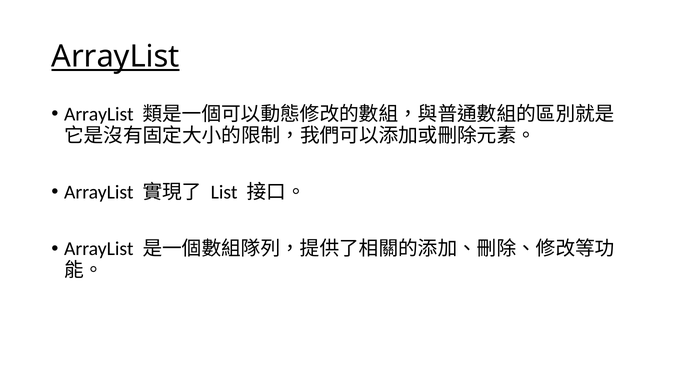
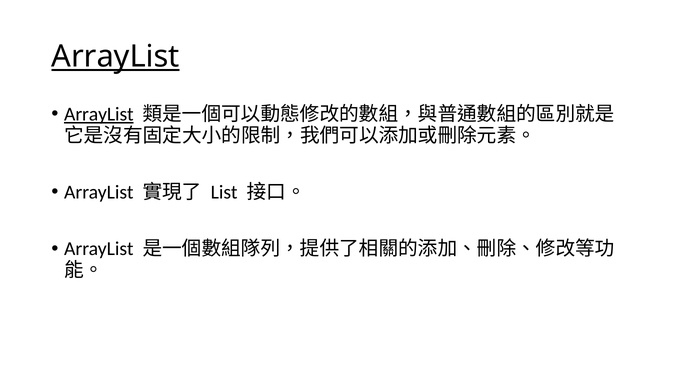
ArrayList underline: none -> present (99, 114)
